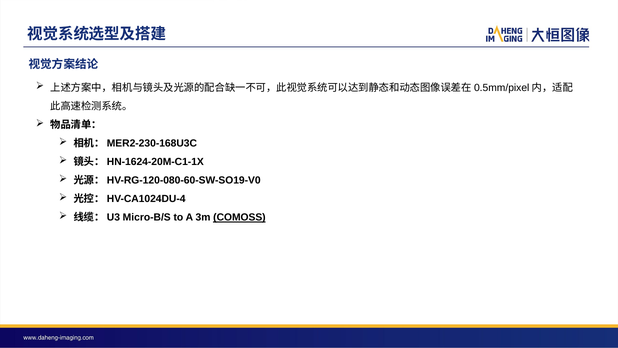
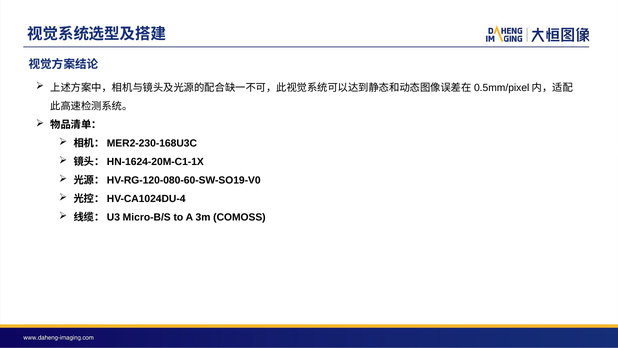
COMOSS underline: present -> none (239, 217)
